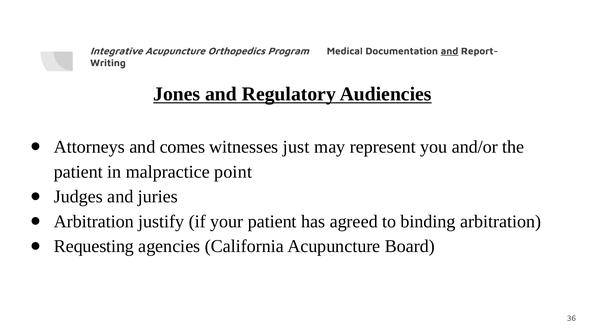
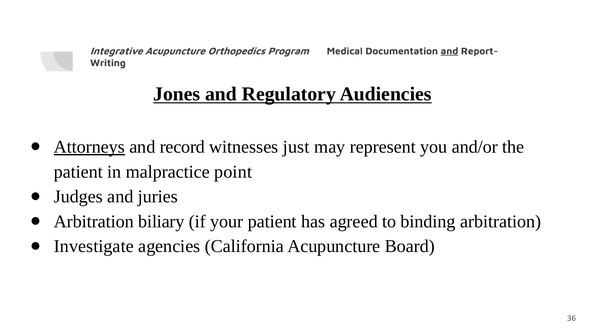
Attorneys underline: none -> present (89, 147)
comes: comes -> record (182, 147)
justify: justify -> biliary (161, 222)
Requesting: Requesting -> Investigate (94, 247)
